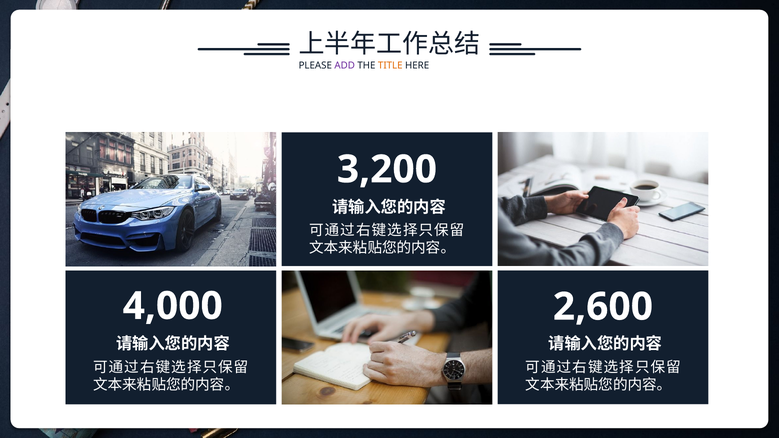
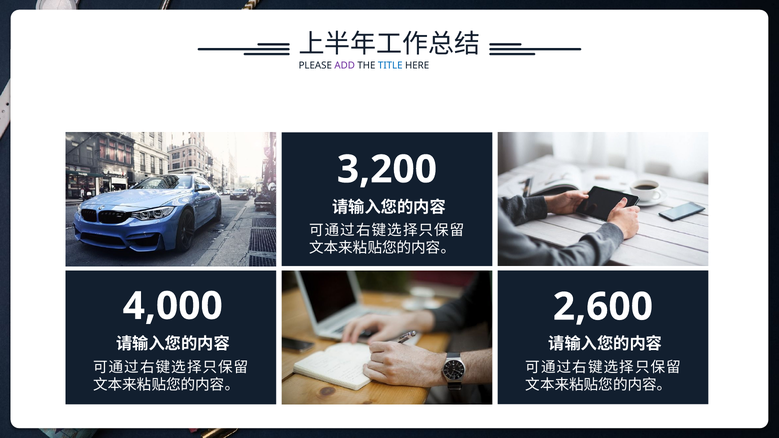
TITLE colour: orange -> blue (390, 66)
